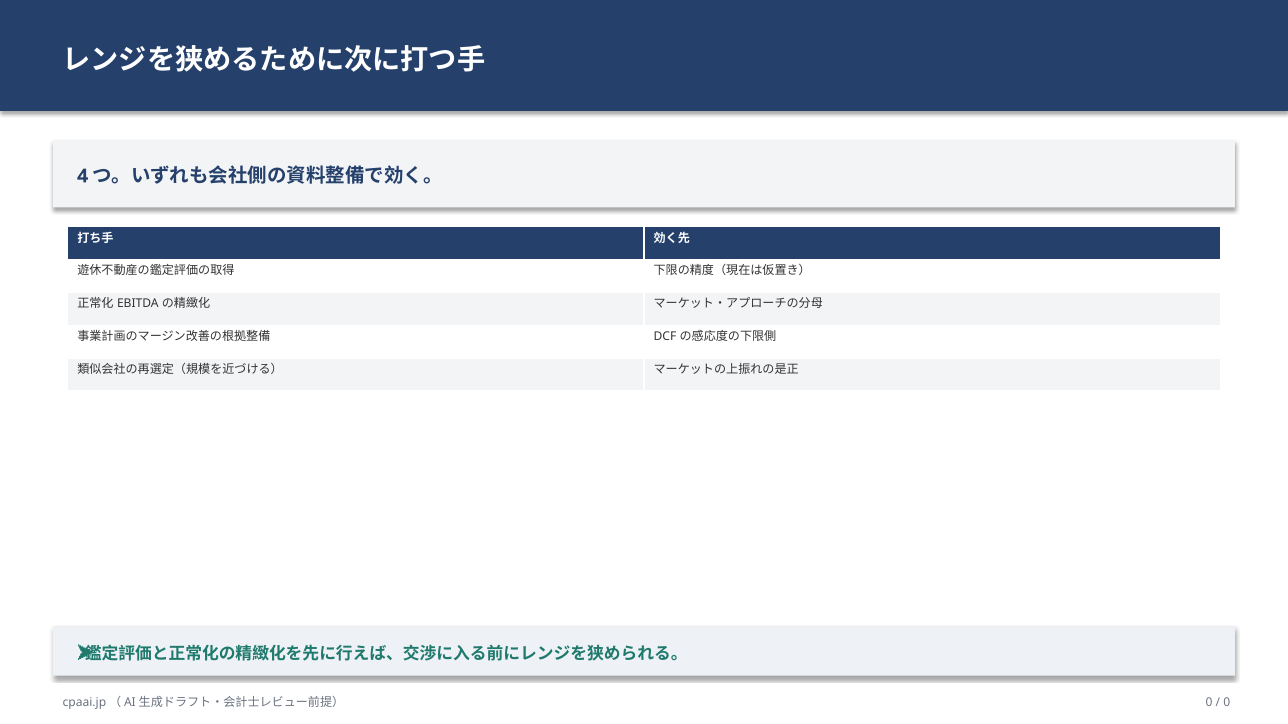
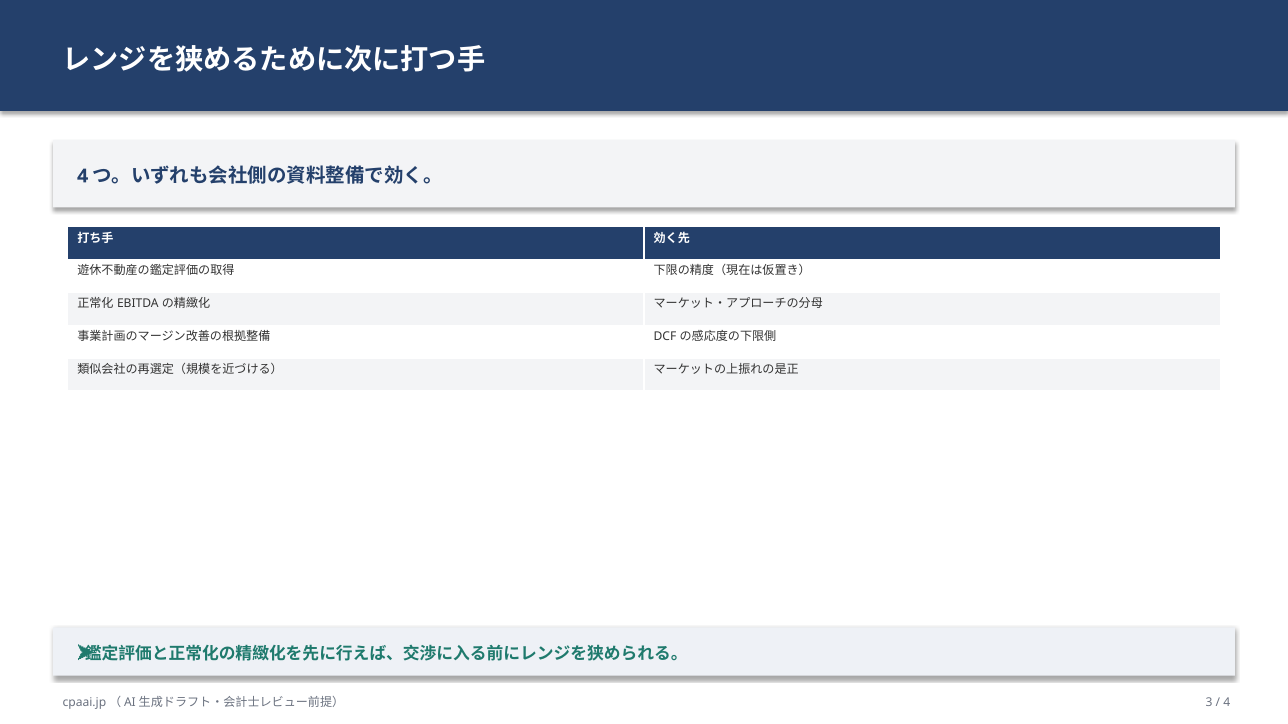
0: 0 -> 3 (1209, 703)
0: 0 -> 4 (1227, 703)
